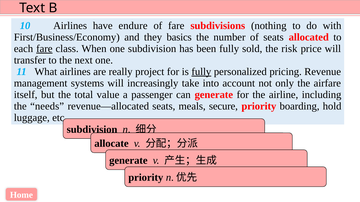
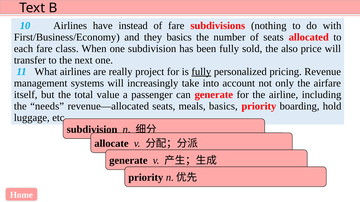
endure: endure -> instead (133, 26)
fare underline: present -> none (44, 49)
risk: risk -> also (289, 49)
meals secure: secure -> basics (223, 106)
